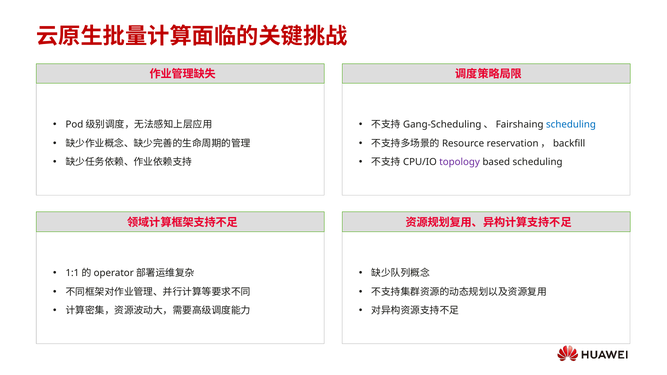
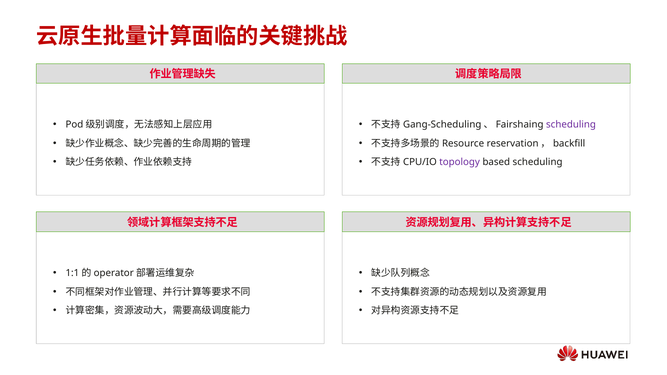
scheduling colour: blue -> purple (571, 125)
